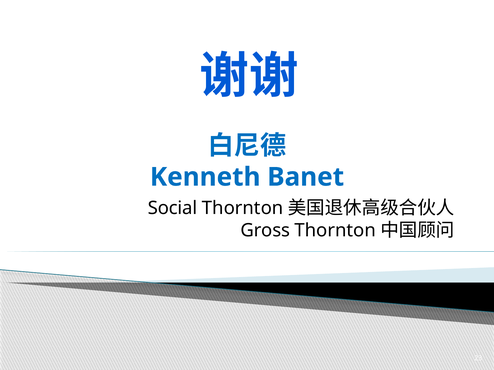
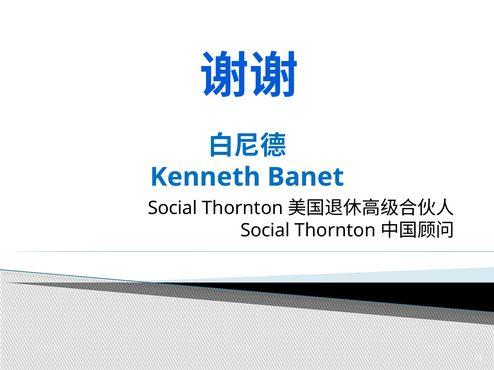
Gross: Gross -> Social (265, 231)
